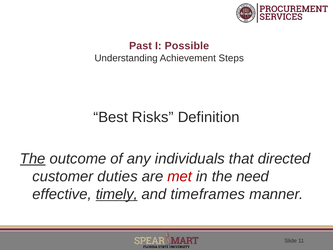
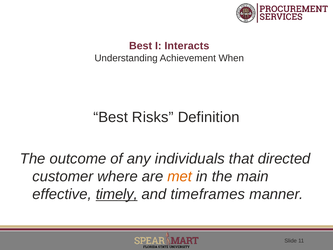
Past: Past -> Best (141, 46)
Possible: Possible -> Interacts (187, 46)
Steps: Steps -> When (231, 58)
The underline: present -> none (33, 158)
duties: duties -> where (118, 176)
met colour: red -> orange (180, 176)
need: need -> main (253, 176)
